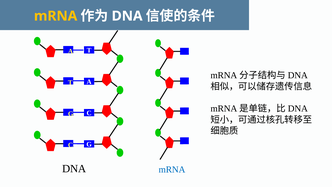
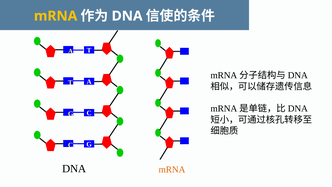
mRNA colour: blue -> orange (172, 169)
